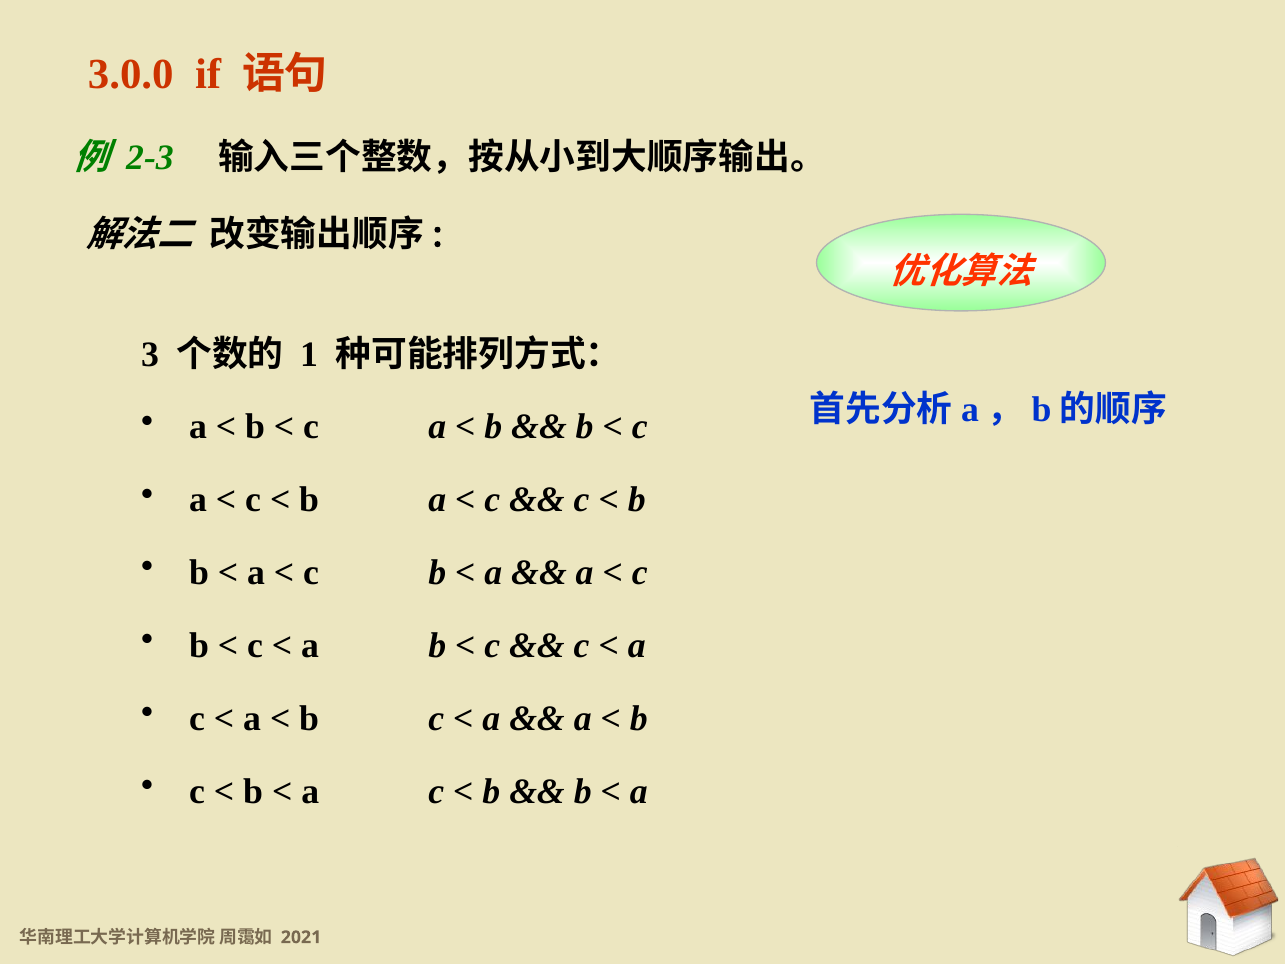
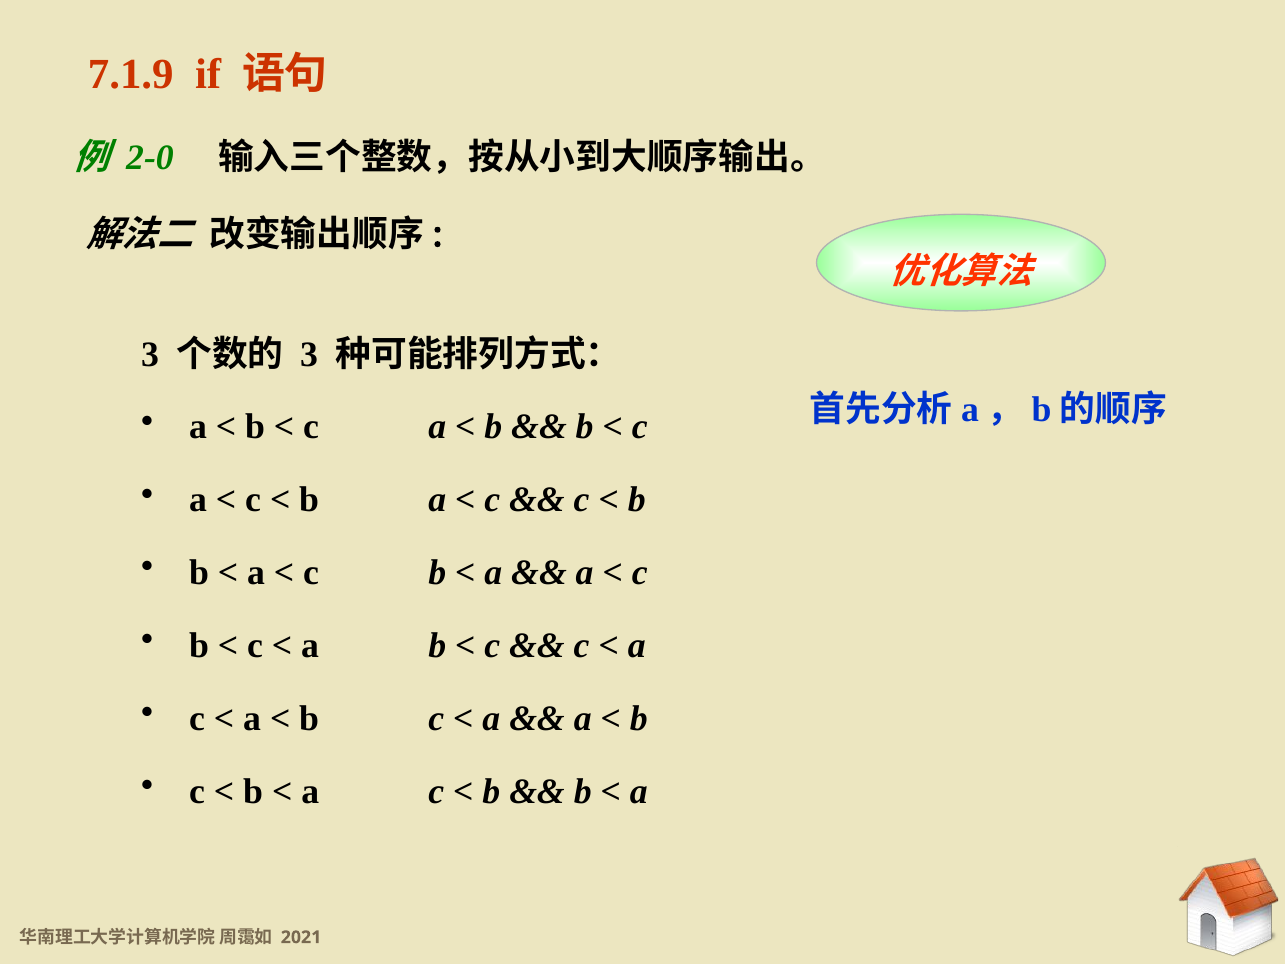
3.0.0: 3.0.0 -> 7.1.9 (131, 74)
2-3: 2-3 -> 2-0 (150, 158)
1: 1 -> 3 (309, 354)
